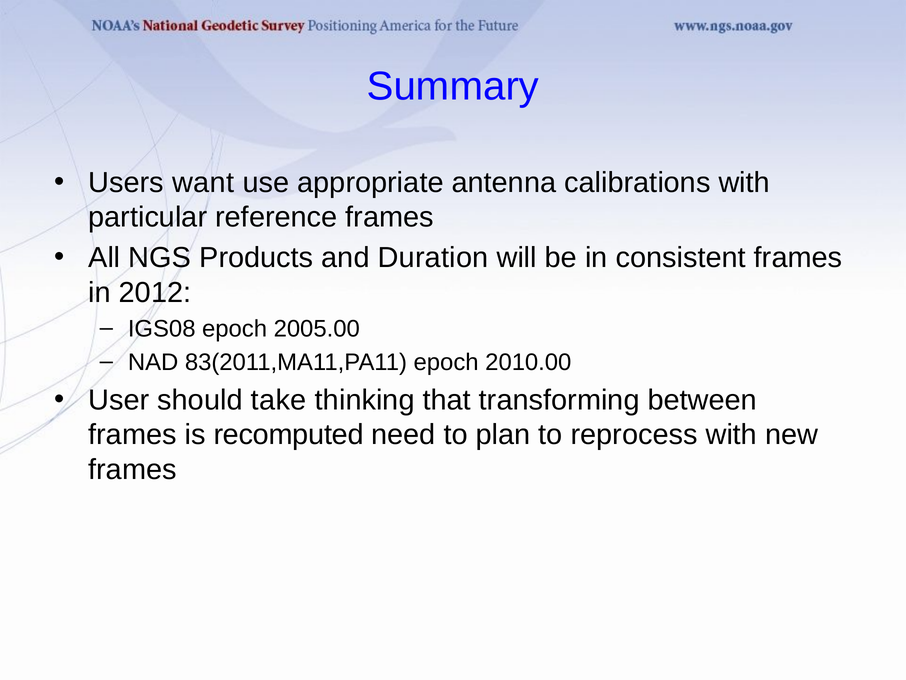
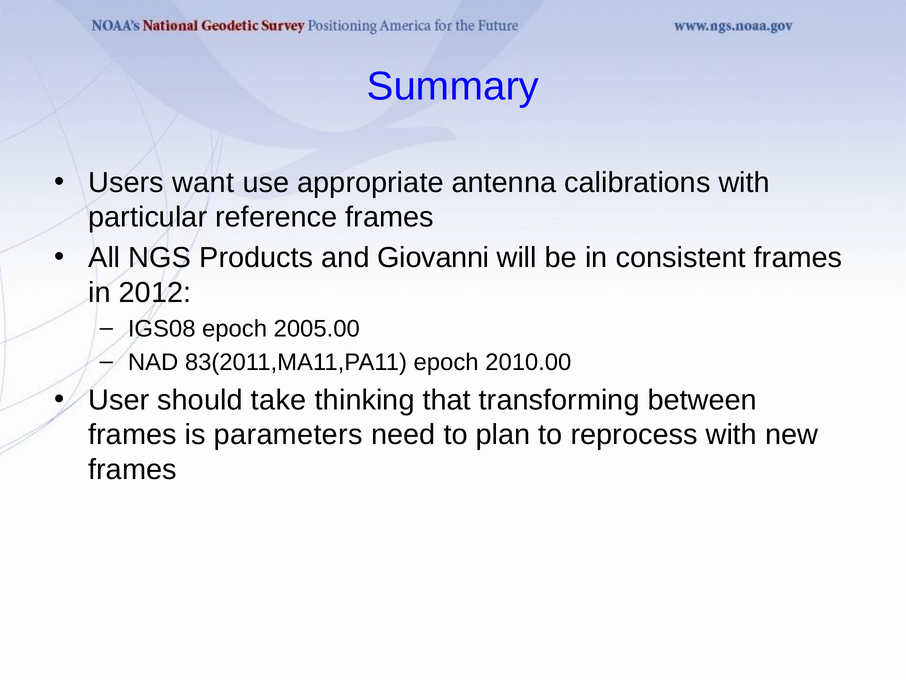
Duration: Duration -> Giovanni (433, 258)
recomputed: recomputed -> parameters (288, 434)
